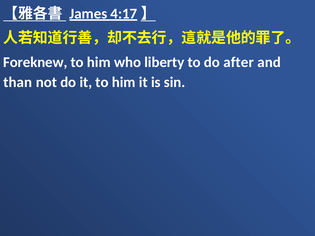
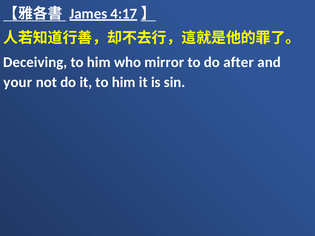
Foreknew: Foreknew -> Deceiving (35, 62)
liberty: liberty -> mirror (164, 62)
than: than -> your (18, 82)
